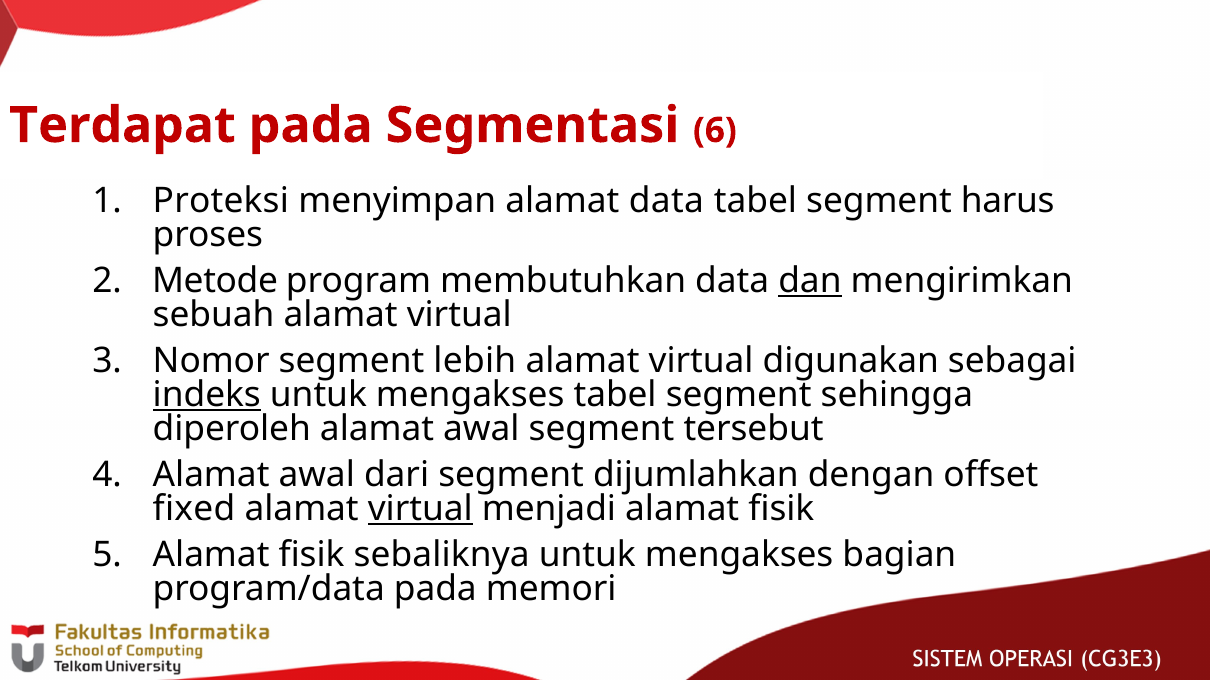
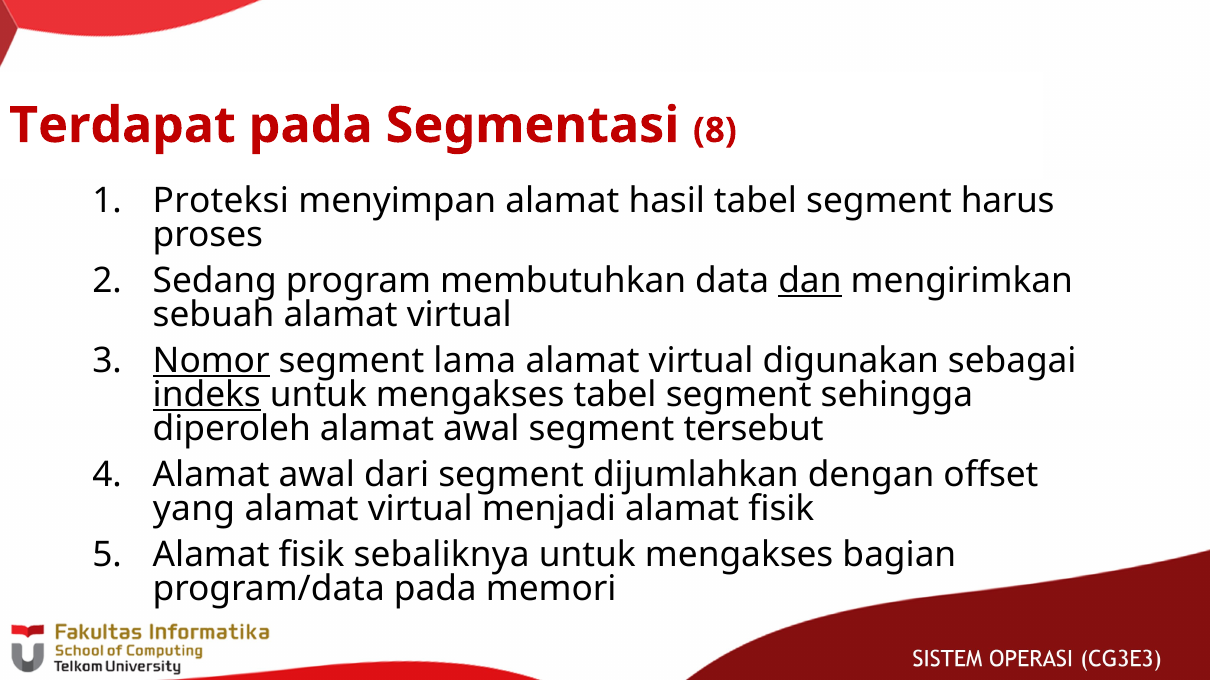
6: 6 -> 8 (715, 131)
alamat data: data -> hasil (667, 201)
Metode: Metode -> Sedang (215, 281)
Nomor underline: none -> present (211, 362)
lebih: lebih -> lama (475, 362)
fixed: fixed -> yang (194, 509)
virtual underline: present -> none (420, 509)
